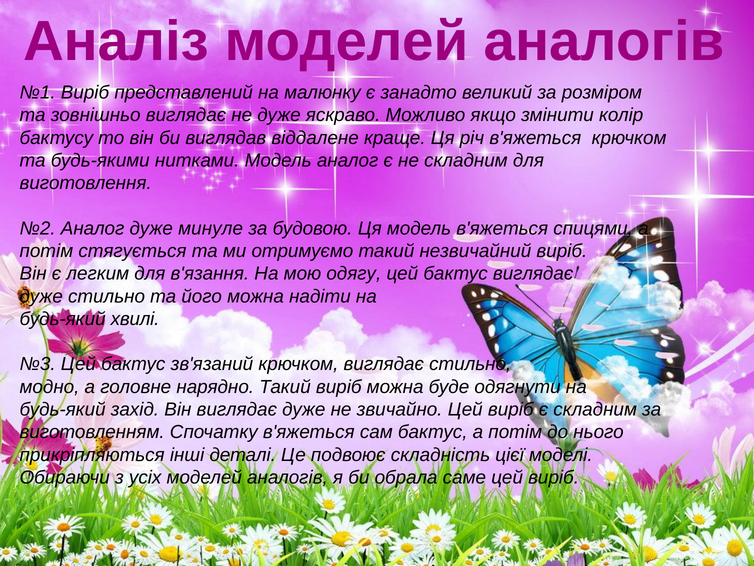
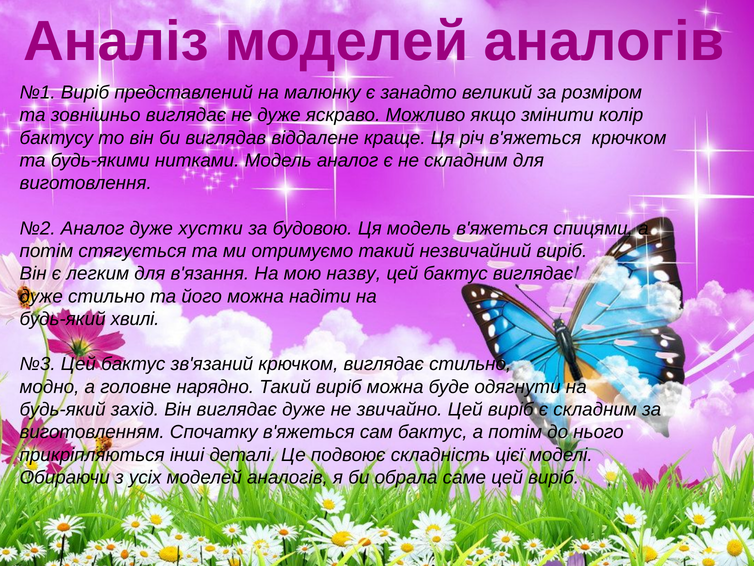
минуле: минуле -> хустки (211, 228)
одягу: одягу -> назву (354, 273)
